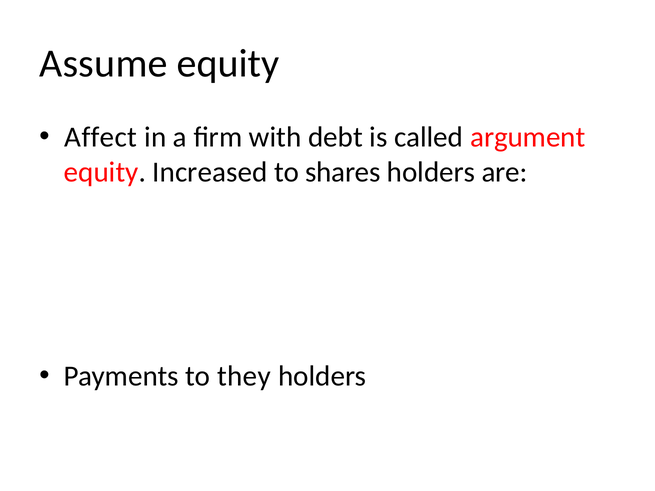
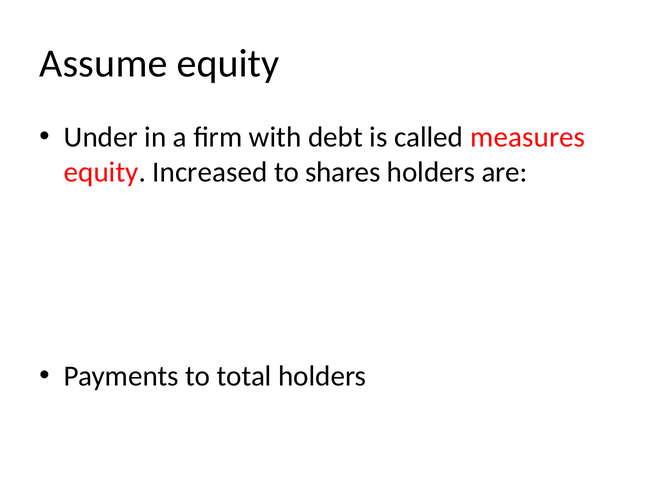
Affect: Affect -> Under (101, 137)
argument: argument -> measures (528, 137)
they: they -> total (244, 376)
